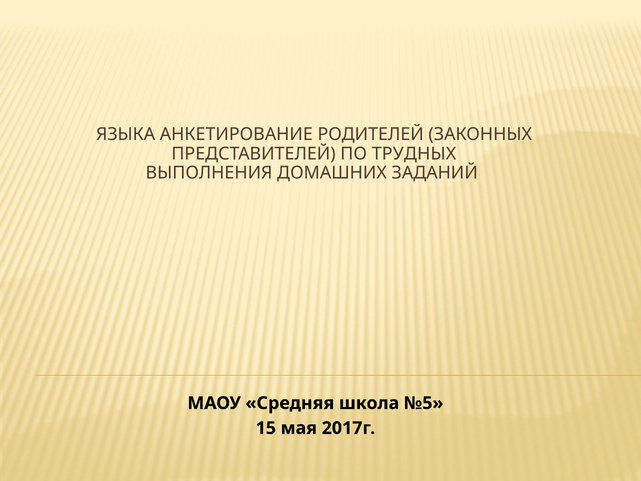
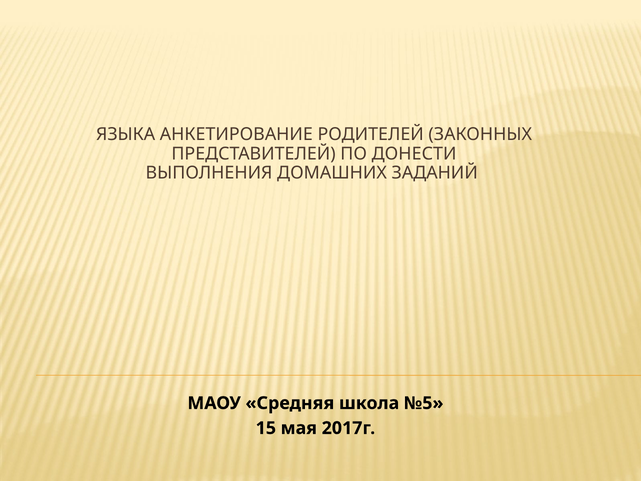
ТРУДНЫХ: ТРУДНЫХ -> ДОНЕСТИ (414, 154)
